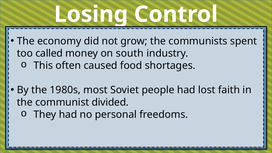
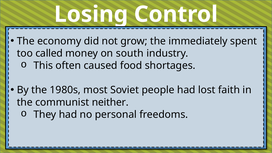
communists: communists -> immediately (198, 41)
divided: divided -> neither (110, 102)
